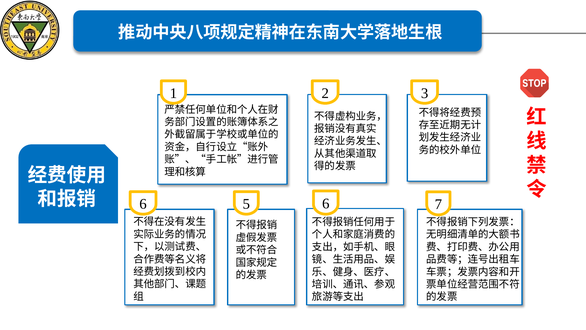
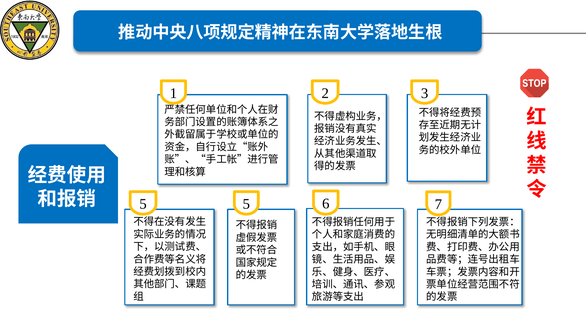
6: 6 -> 5 (143, 204)
